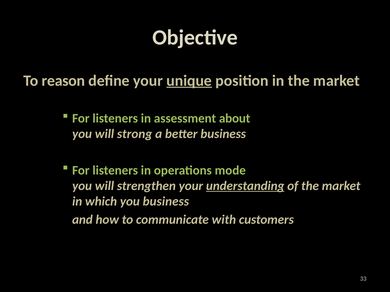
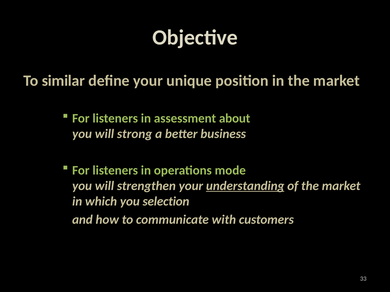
reason: reason -> similar (63, 81)
unique underline: present -> none (189, 81)
you business: business -> selection (166, 202)
